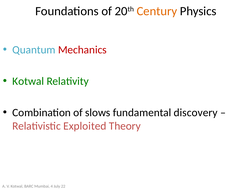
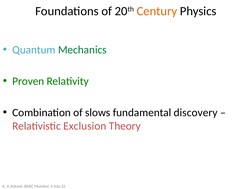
Mechanics colour: red -> green (82, 50)
Kotwal: Kotwal -> Proven (28, 81)
Exploited: Exploited -> Exclusion (85, 126)
